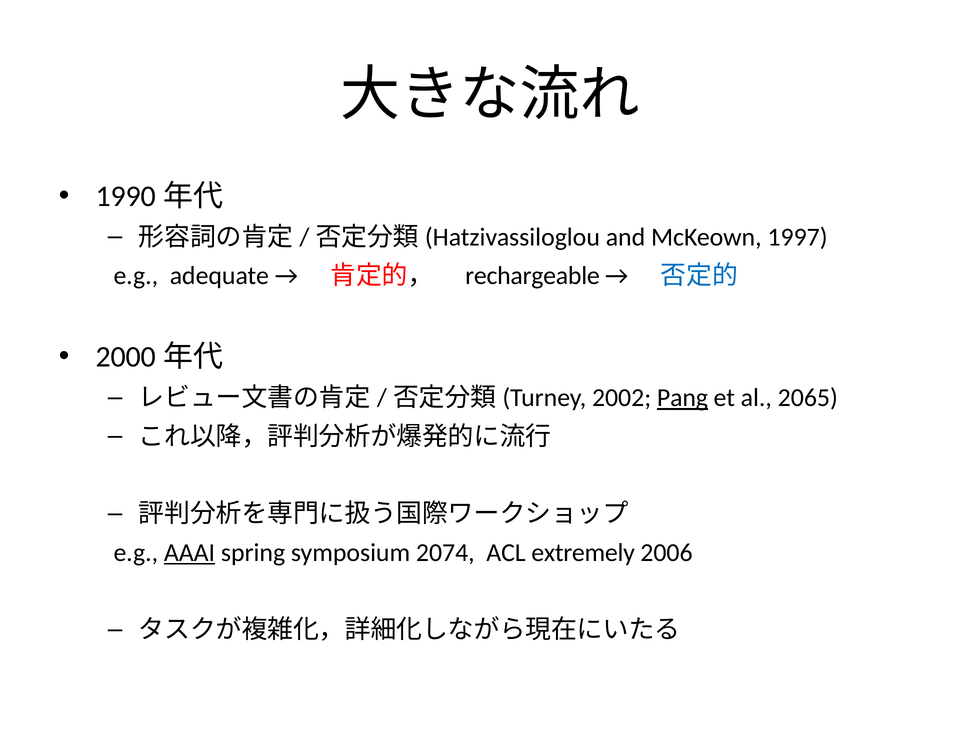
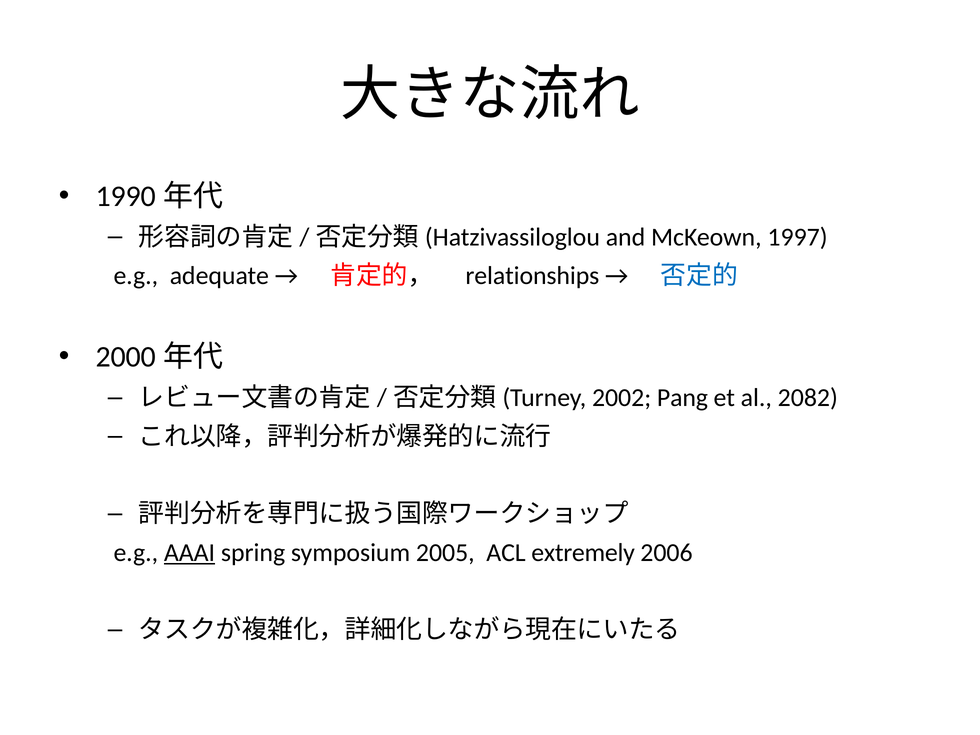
rechargeable: rechargeable -> relationships (532, 276)
Pang underline: present -> none (682, 398)
2065: 2065 -> 2082 (808, 398)
2074: 2074 -> 2005 (445, 553)
